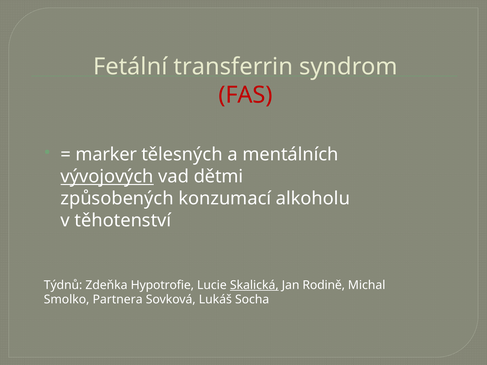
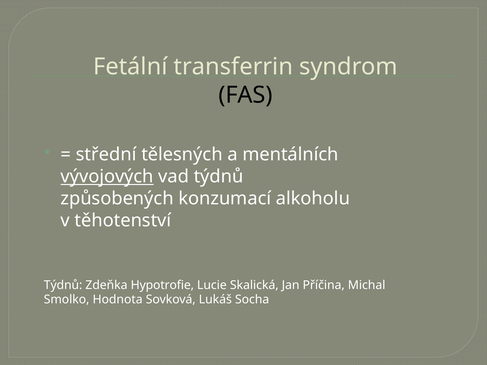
FAS colour: red -> black (246, 95)
marker: marker -> střední (106, 155)
vad dětmi: dětmi -> týdnů (219, 177)
Skalická underline: present -> none (254, 285)
Rodině: Rodině -> Příčina (324, 285)
Partnera: Partnera -> Hodnota (118, 300)
